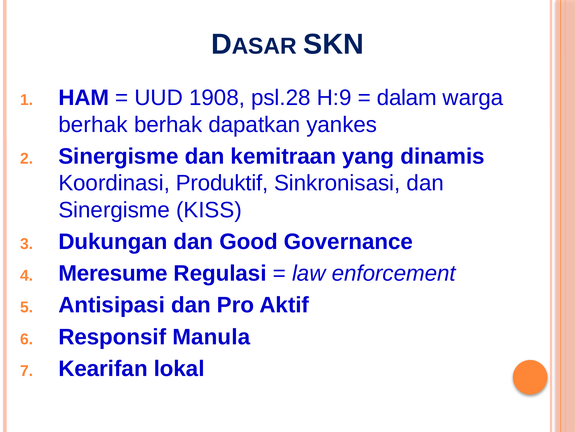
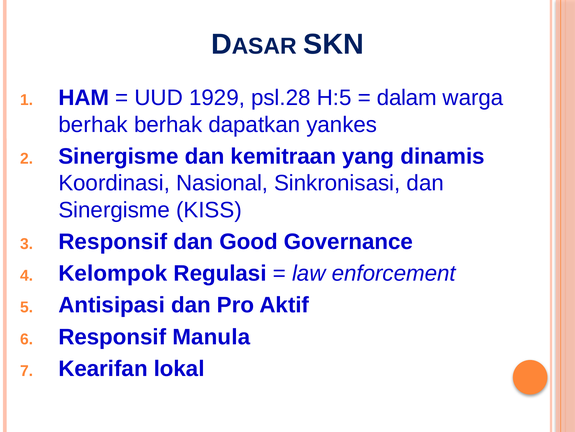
1908: 1908 -> 1929 (217, 98)
H:9: H:9 -> H:5 (334, 98)
Produktif: Produktif -> Nasional (222, 183)
Dukungan: Dukungan -> Responsif (113, 241)
Meresume: Meresume -> Kelompok (113, 273)
